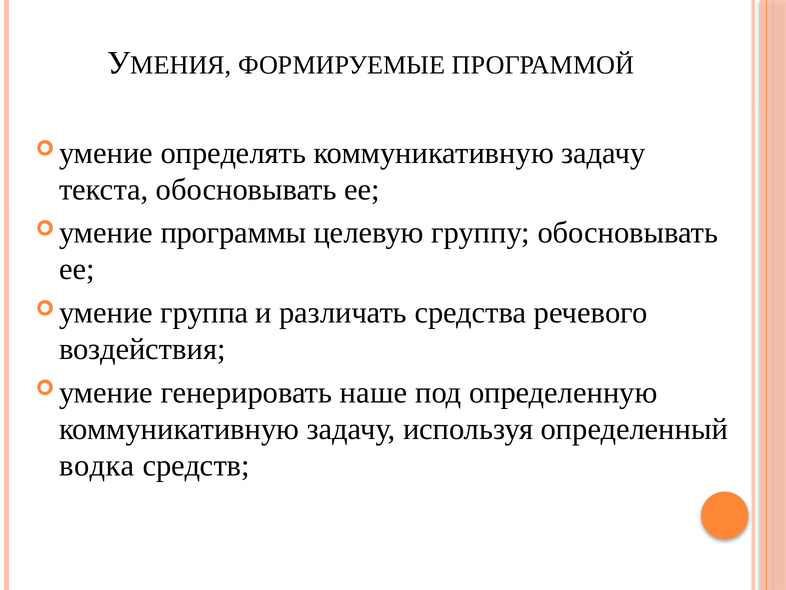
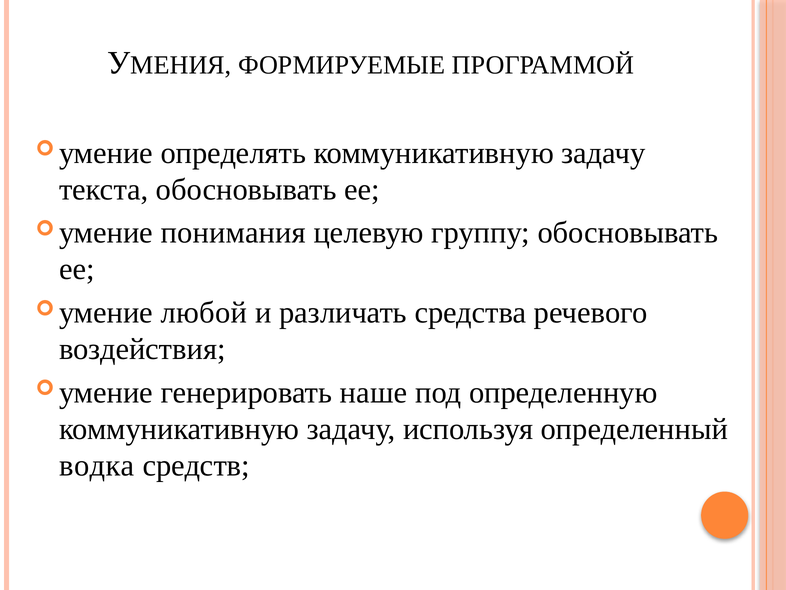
программы: программы -> понимания (233, 233)
группа: группа -> любой (204, 312)
